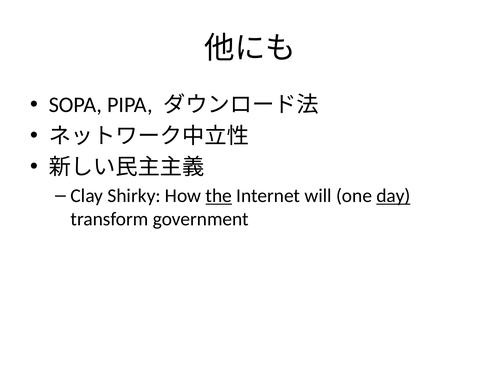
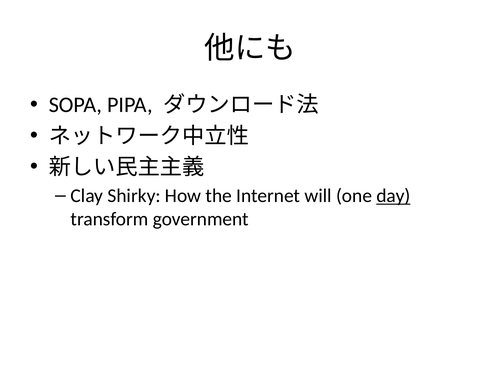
the underline: present -> none (219, 196)
